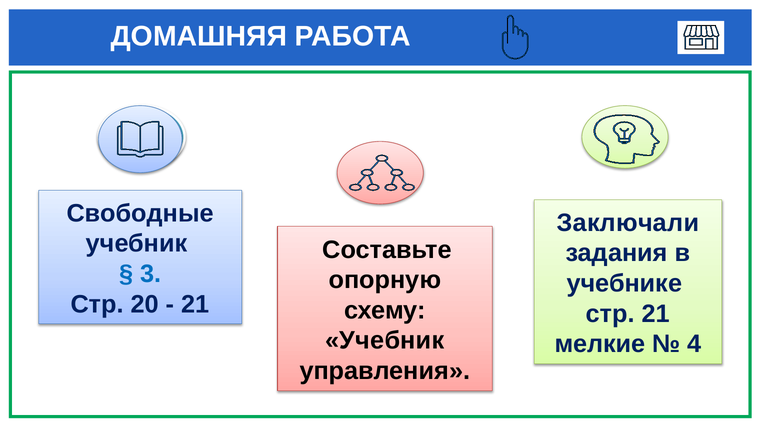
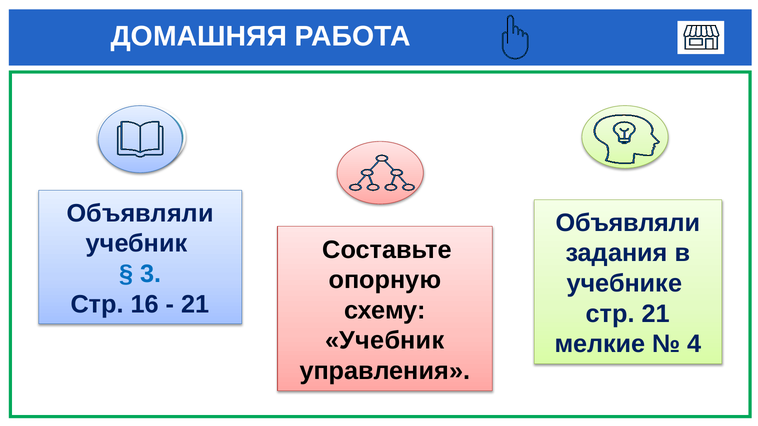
Свободные: Свободные -> Объявляли (140, 214)
Заключали: Заключали -> Объявляли (628, 223)
20: 20 -> 16 (145, 304)
